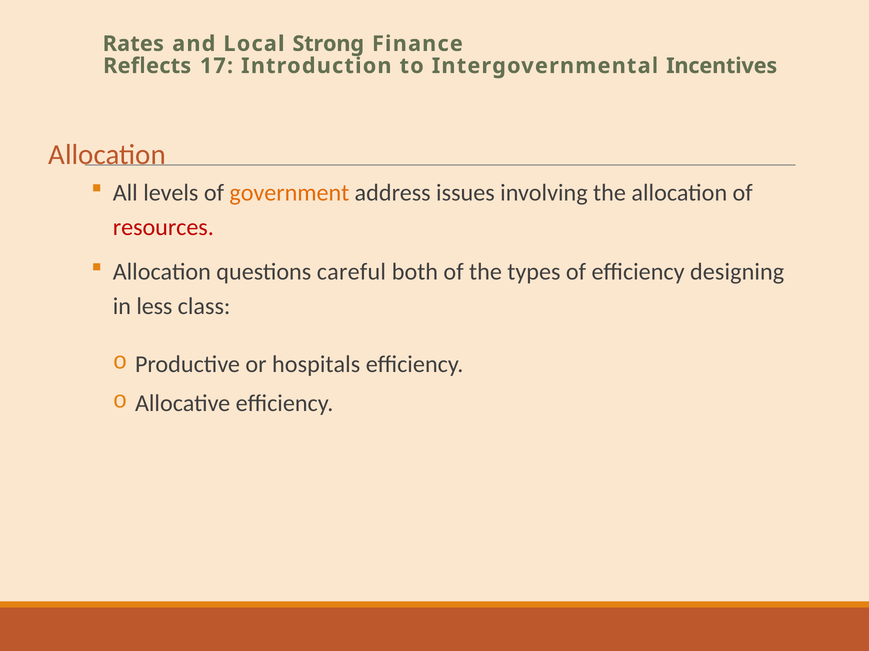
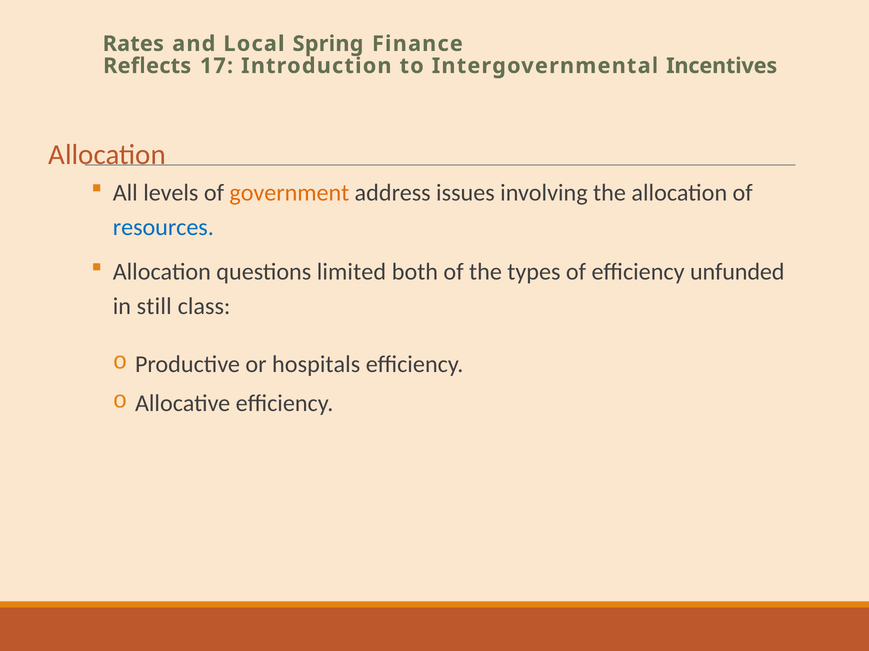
Strong: Strong -> Spring (328, 44)
resources colour: red -> blue (163, 228)
careful: careful -> limited (351, 272)
designing: designing -> unfunded (737, 272)
less: less -> still (154, 307)
